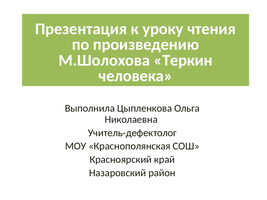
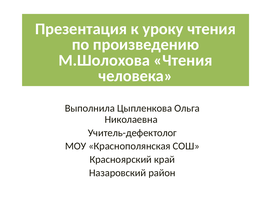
М.Шолохова Теркин: Теркин -> Чтения (183, 60)
